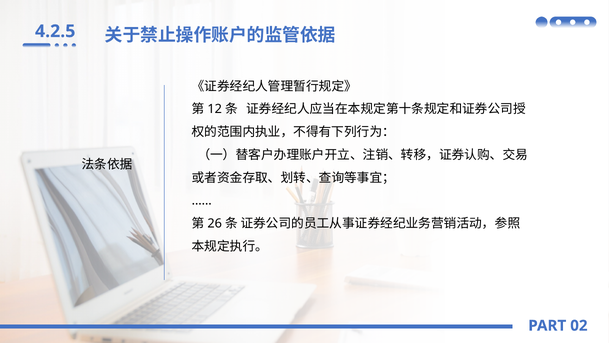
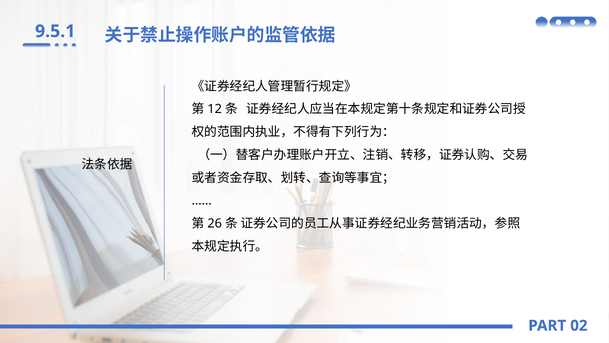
4.2.5: 4.2.5 -> 9.5.1 (55, 31)
